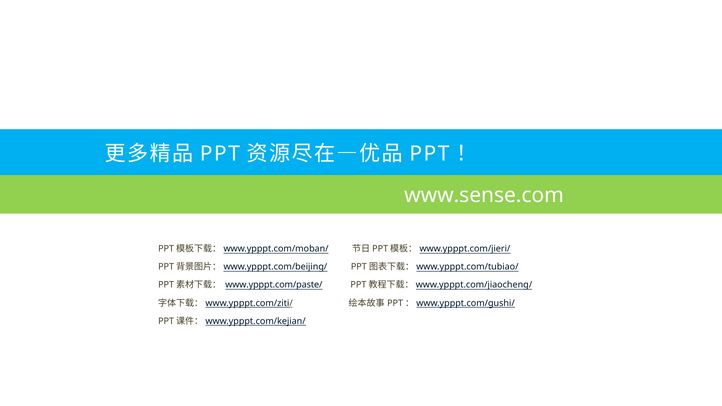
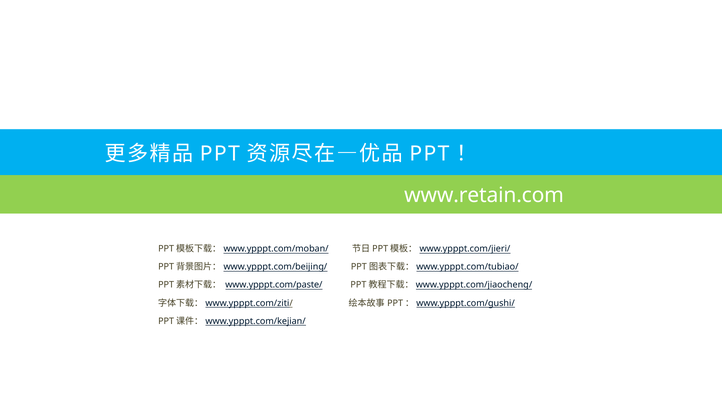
www.sense.com: www.sense.com -> www.retain.com (484, 196)
